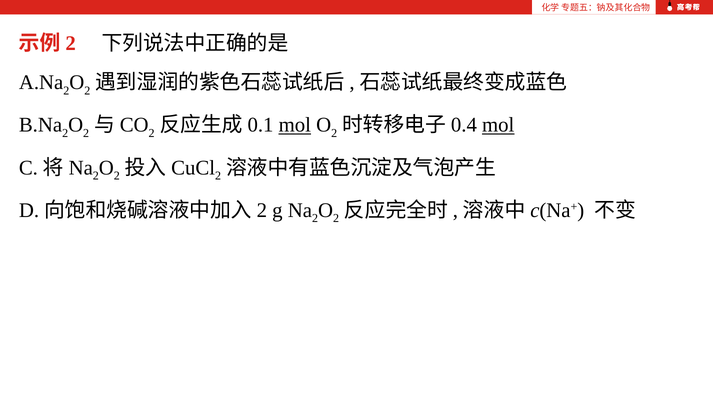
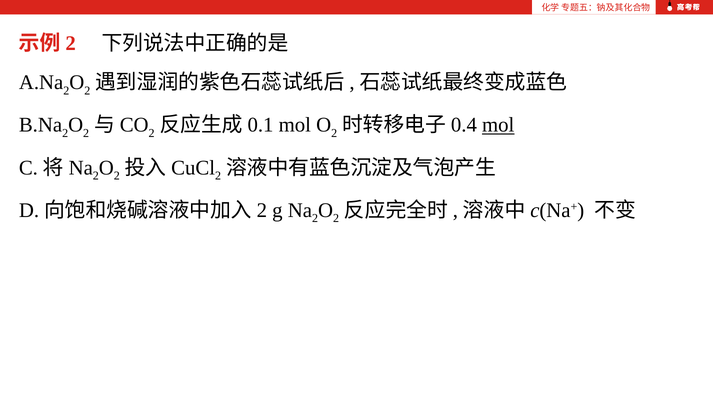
mol underline: present -> none (295, 125)
